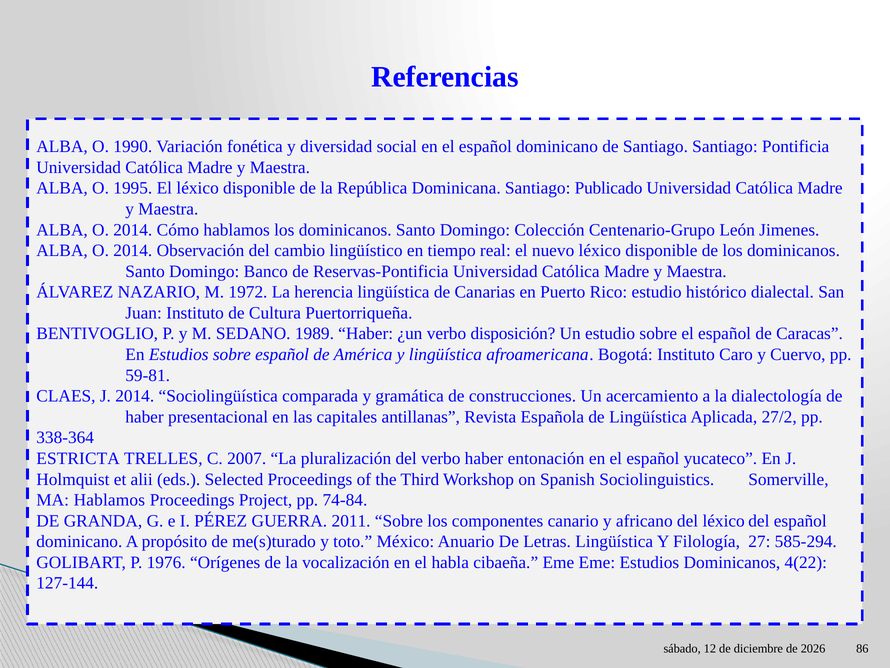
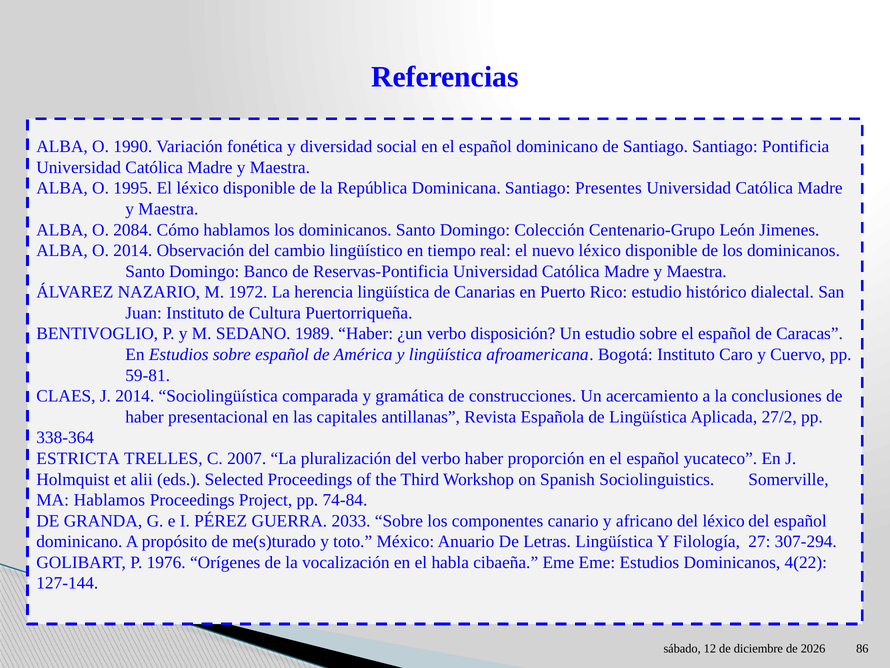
Publicado: Publicado -> Presentes (608, 188)
2014: 2014 -> 2084 (133, 230)
dialectología: dialectología -> conclusiones (777, 396)
entonación: entonación -> proporción (546, 458)
2011: 2011 -> 2033 (351, 521)
585-294: 585-294 -> 307-294 (806, 541)
